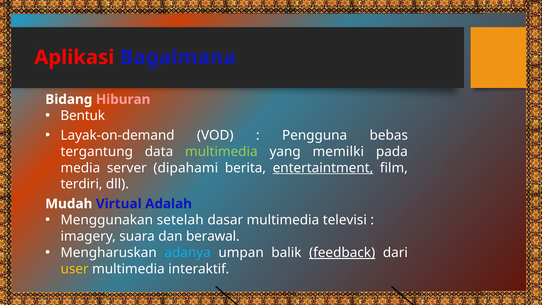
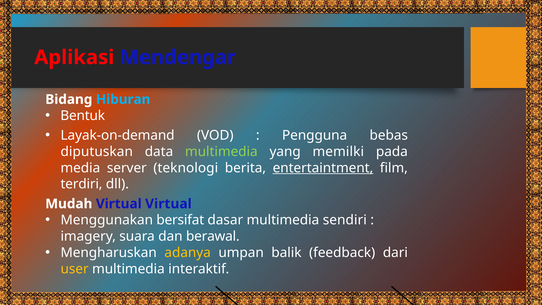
Bagaimana: Bagaimana -> Mendengar (178, 57)
Hiburan colour: pink -> light blue (123, 99)
tergantung: tergantung -> diputuskan (97, 152)
dipahami: dipahami -> teknologi (186, 168)
Virtual Adalah: Adalah -> Virtual (168, 204)
setelah: setelah -> bersifat (180, 220)
televisi: televisi -> sendiri (345, 220)
adanya colour: light blue -> yellow (188, 253)
feedback underline: present -> none (342, 253)
